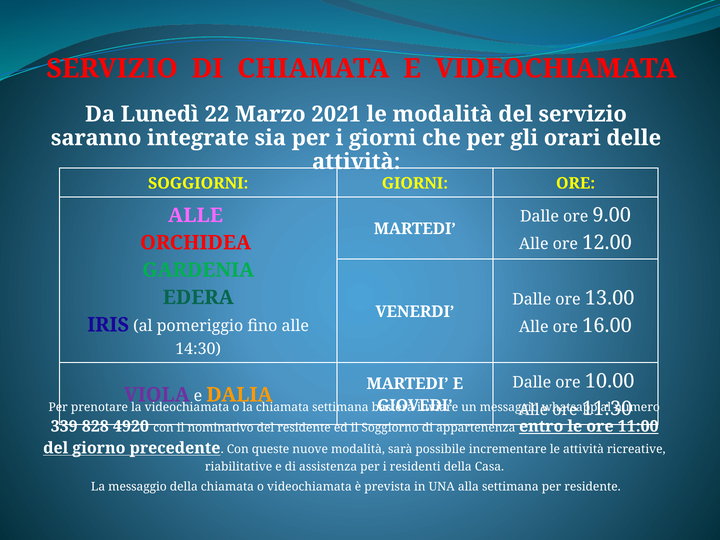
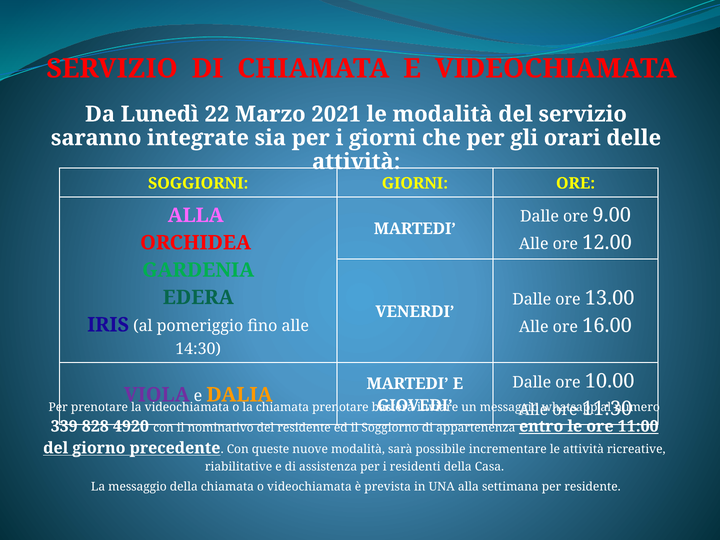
ALLE: ALLE -> ALLA (196, 215)
chiamata settimana: settimana -> prenotare (340, 407)
